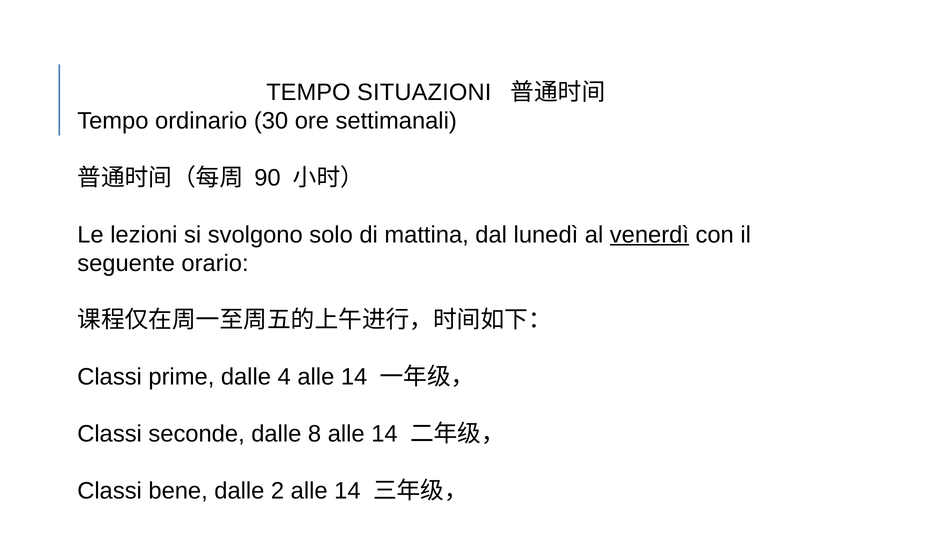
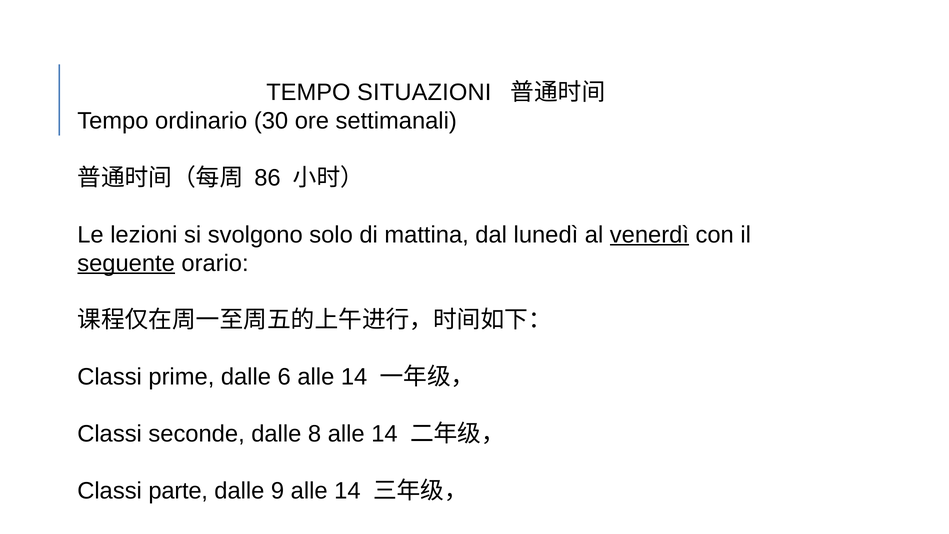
90: 90 -> 86 (267, 178)
seguente underline: none -> present (126, 263)
4: 4 -> 6 (284, 377)
bene: bene -> parte (178, 491)
2: 2 -> 9 (278, 491)
